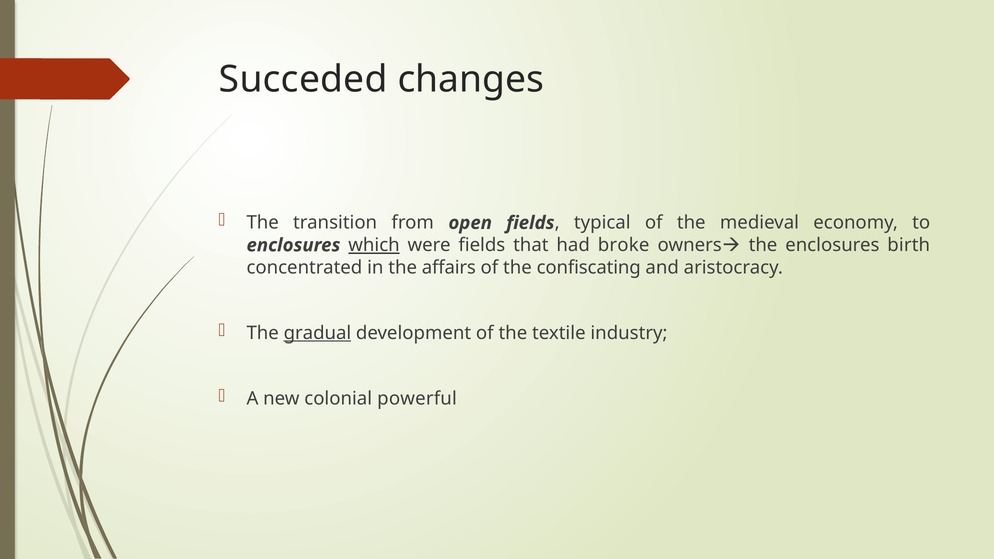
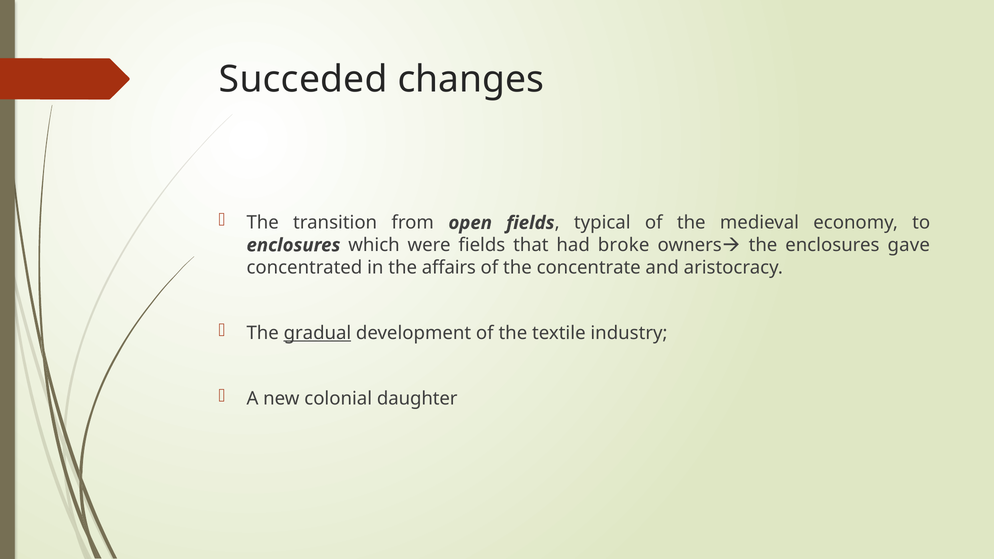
which underline: present -> none (374, 245)
birth: birth -> gave (909, 245)
confiscating: confiscating -> concentrate (589, 268)
powerful: powerful -> daughter (417, 399)
